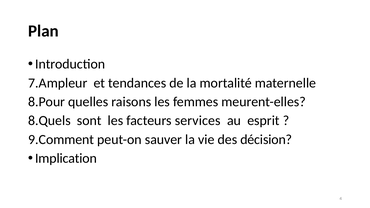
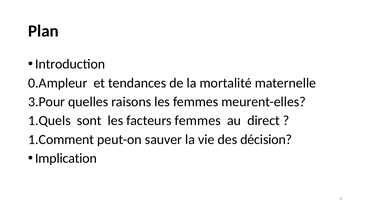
7.Ampleur: 7.Ampleur -> 0.Ampleur (58, 83)
8.Pour: 8.Pour -> 3.Pour (47, 102)
8.Quels: 8.Quels -> 1.Quels (49, 121)
facteurs services: services -> femmes (198, 121)
esprit: esprit -> direct (263, 121)
9.Comment: 9.Comment -> 1.Comment (61, 140)
